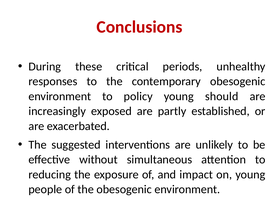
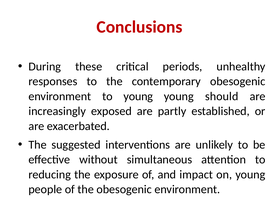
to policy: policy -> young (138, 96)
